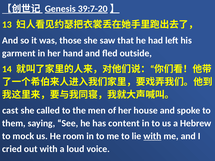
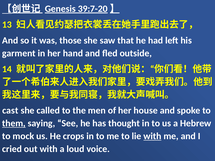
them underline: none -> present (14, 124)
content: content -> thought (124, 124)
room: room -> crops (74, 136)
